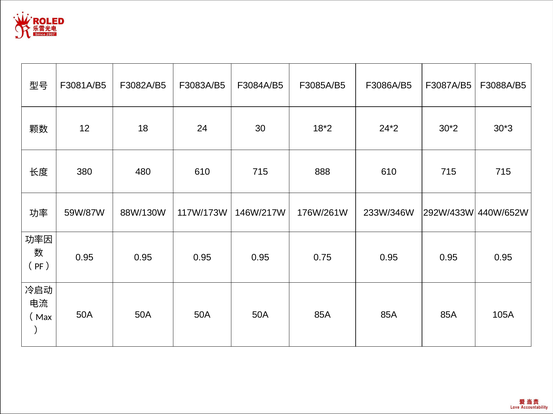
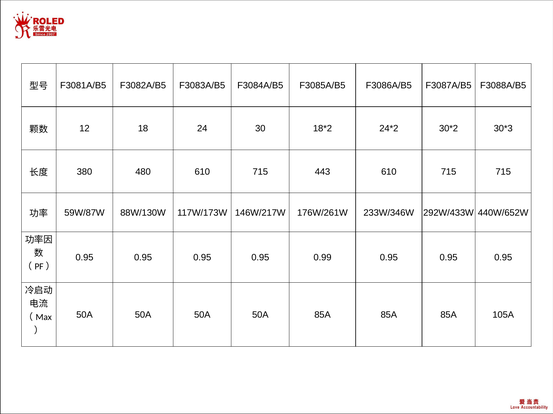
888: 888 -> 443 (323, 172)
0.75: 0.75 -> 0.99 (323, 258)
